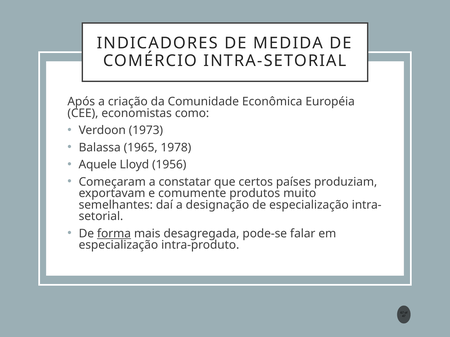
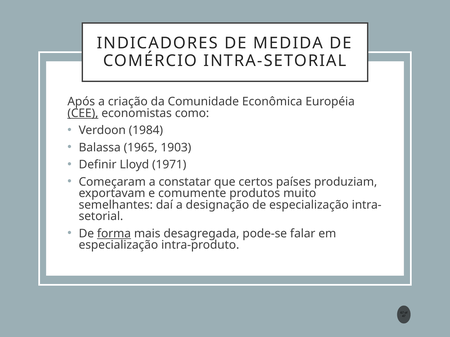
CEE underline: none -> present (83, 113)
1973: 1973 -> 1984 (146, 131)
1978: 1978 -> 1903 (176, 148)
Aquele: Aquele -> Definir (98, 165)
1956: 1956 -> 1971 (169, 165)
